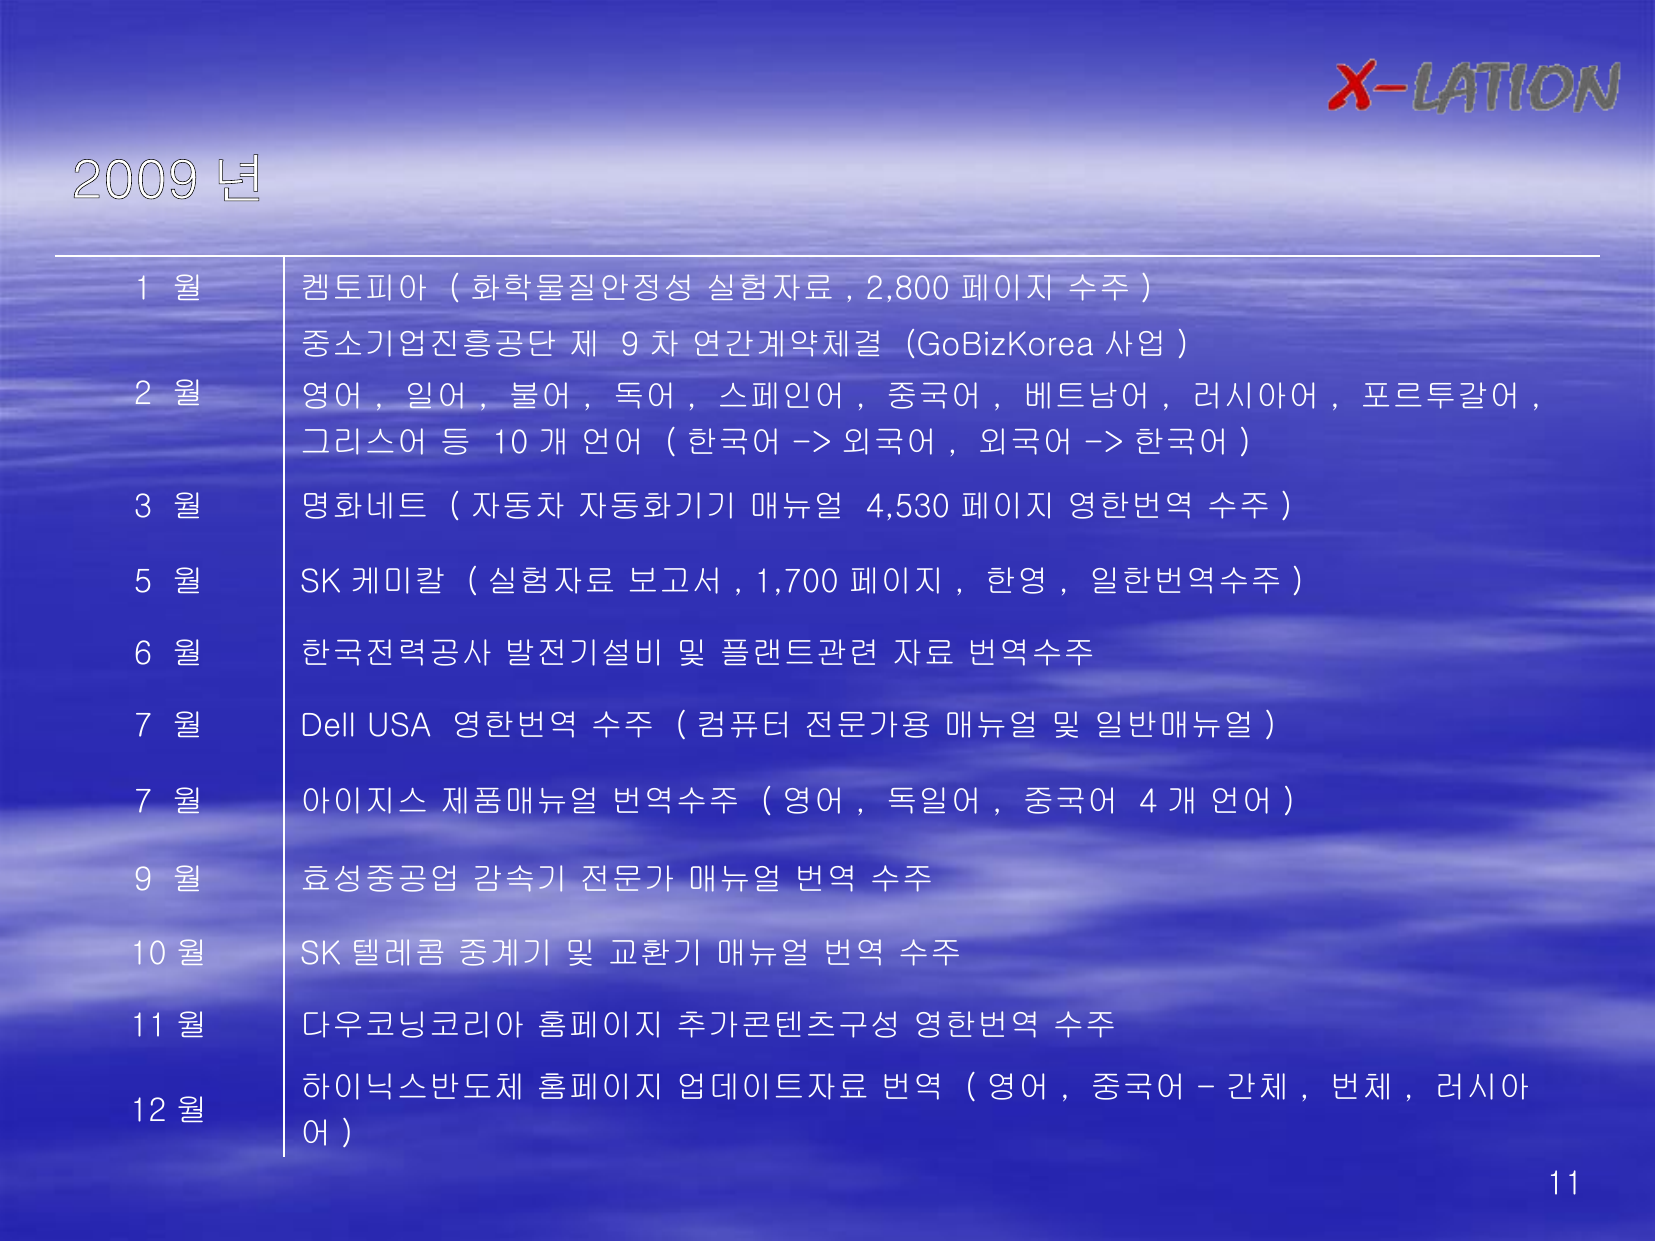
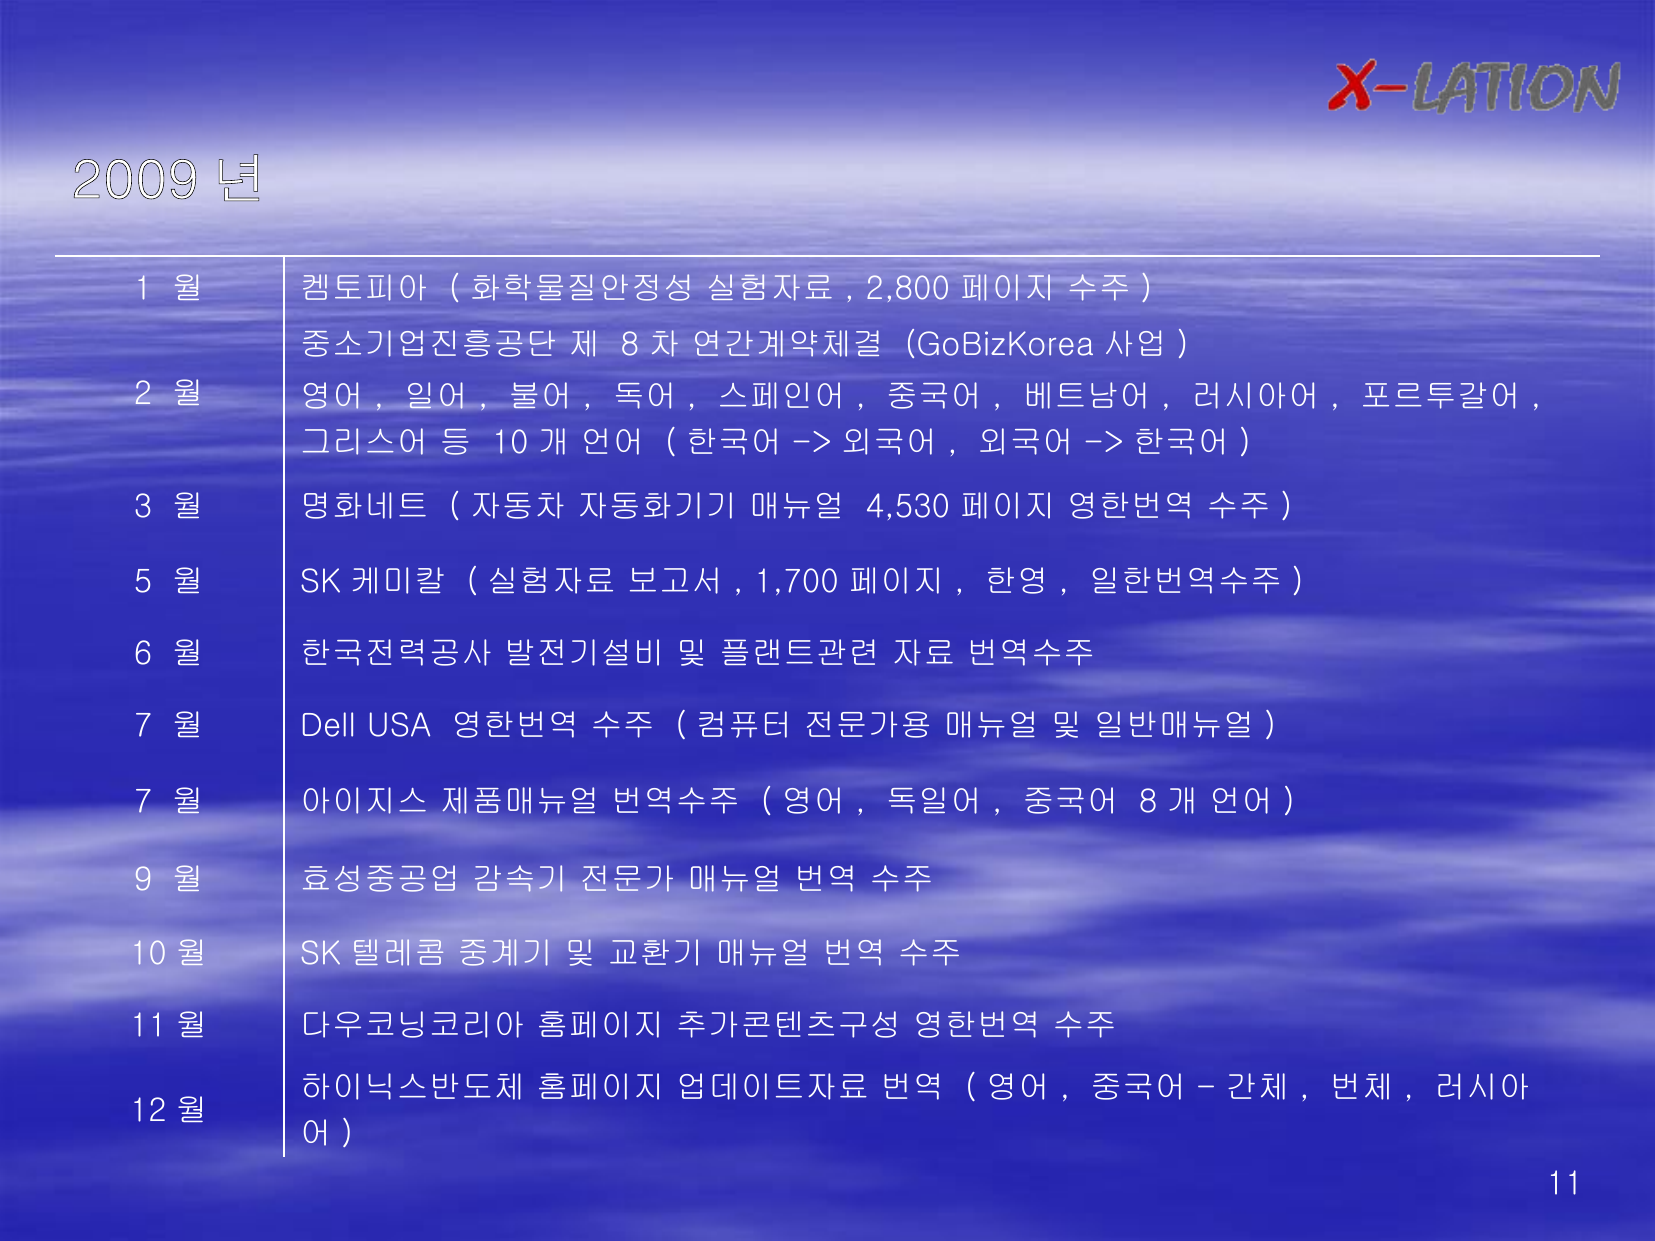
9: 9 -> 8 (630, 344)
4: 4 -> 8 (1148, 802)
